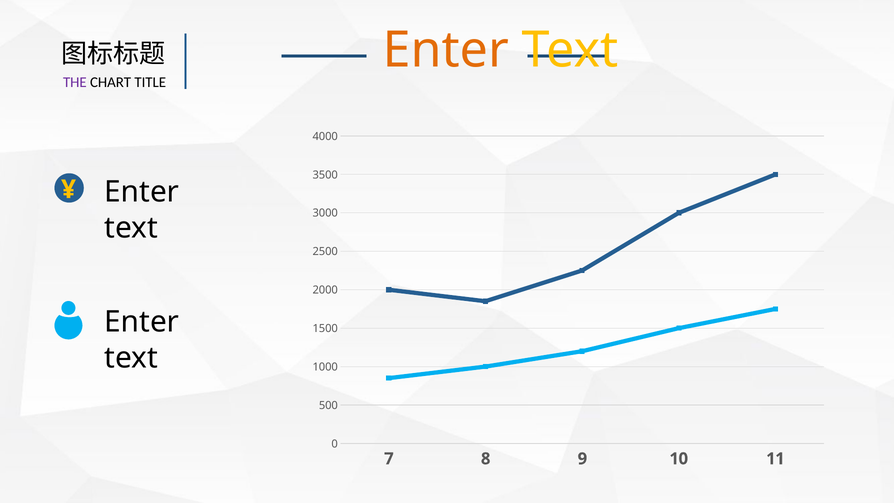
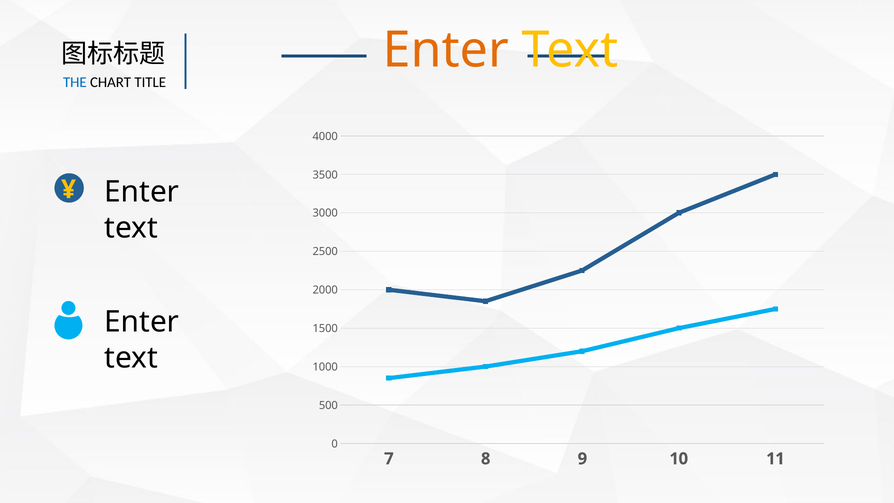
THE colour: purple -> blue (75, 82)
